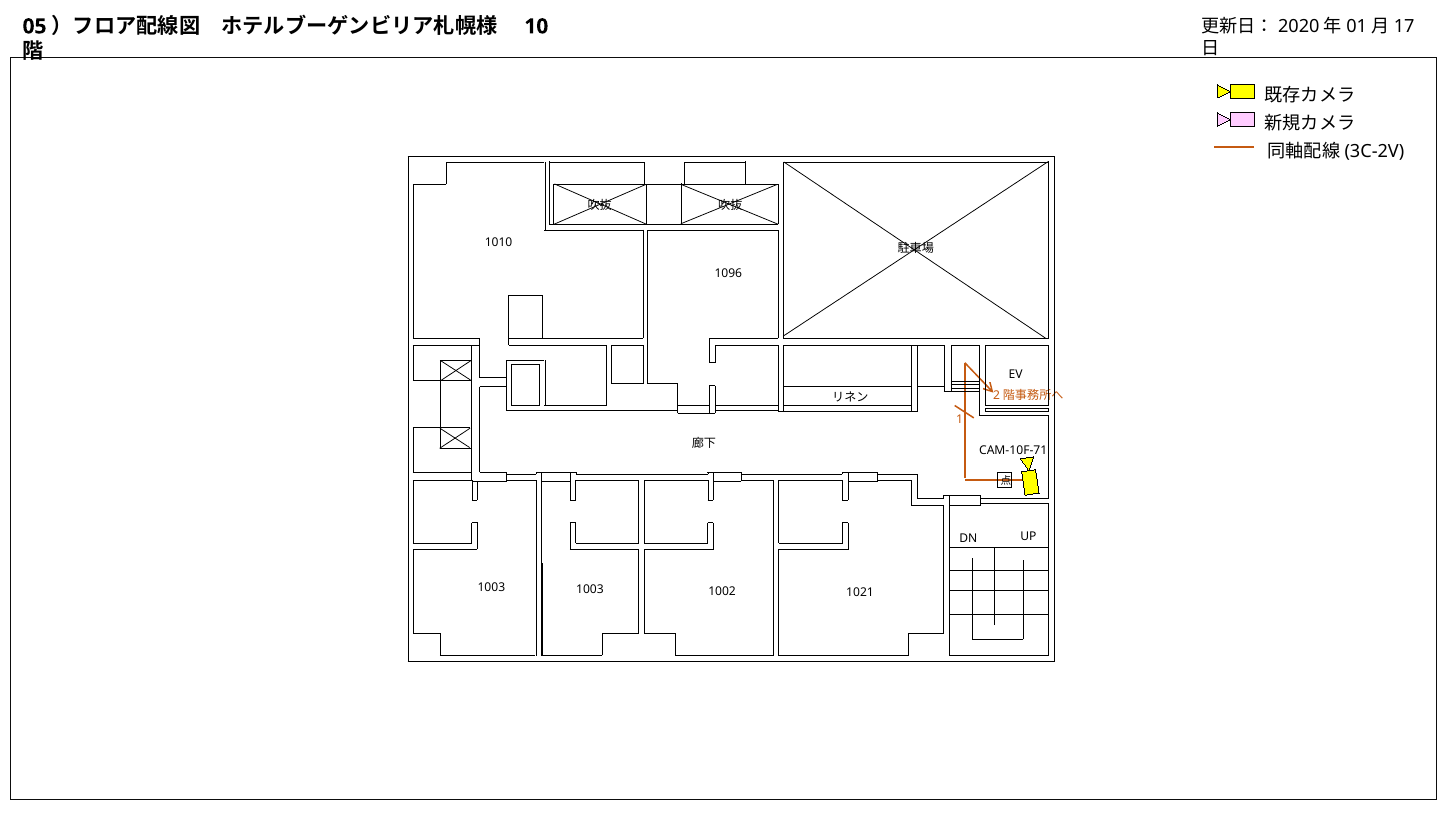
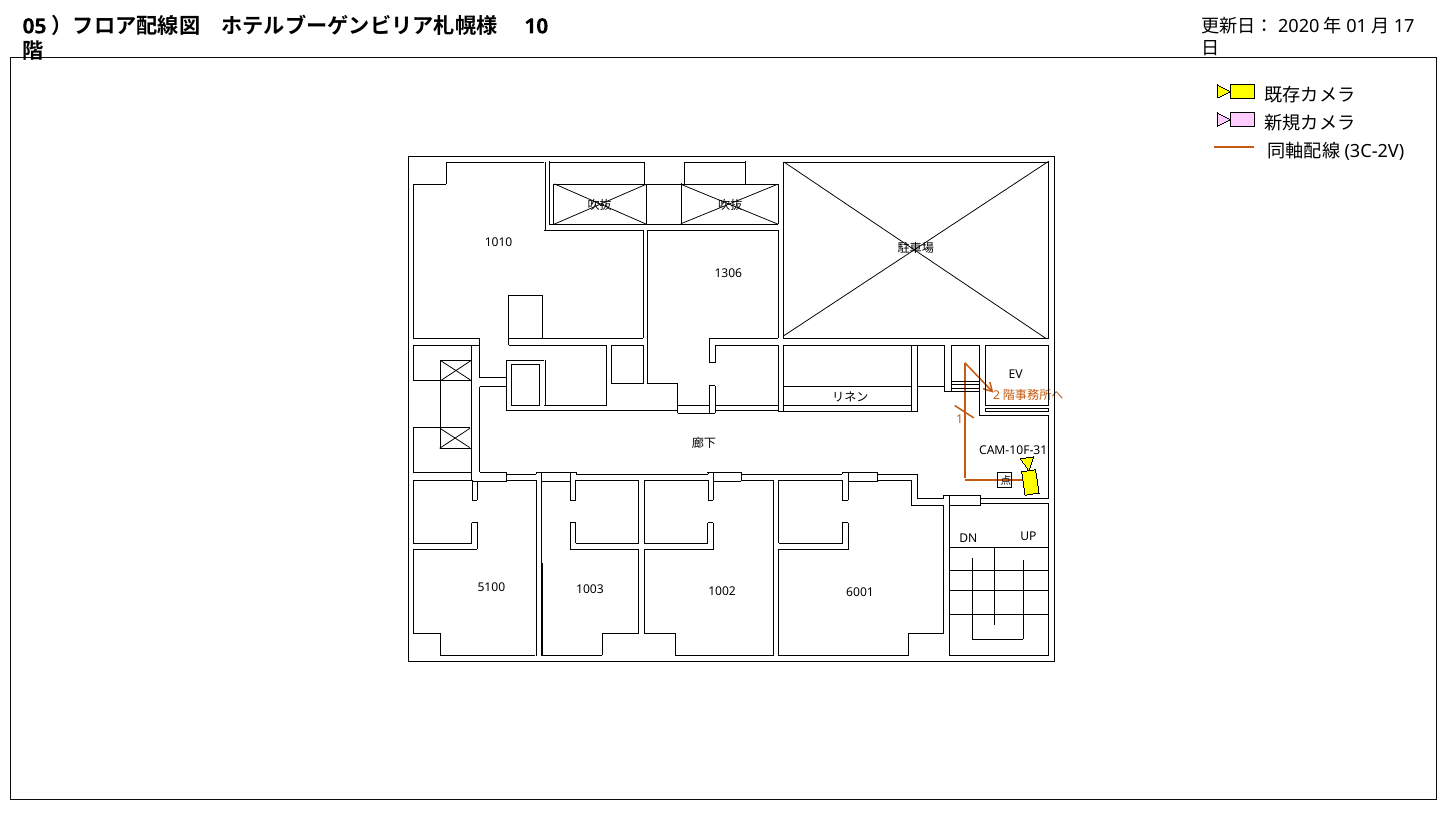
1096: 1096 -> 1306 (728, 274)
CAM-10F-71: CAM-10F-71 -> CAM-10F-31 (1013, 451)
1003: 1003 -> 5100 (491, 588)
1021: 1021 -> 6001 (860, 593)
